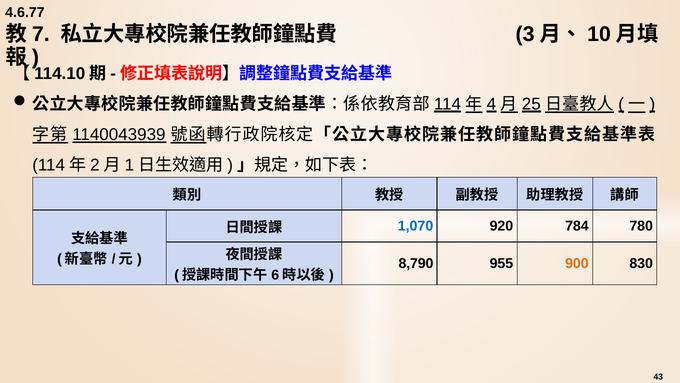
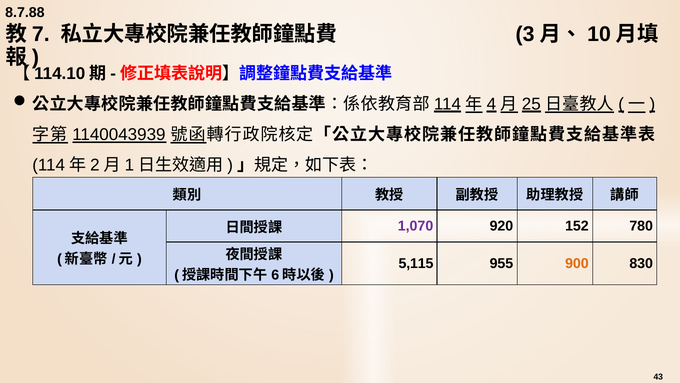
4.6.77: 4.6.77 -> 8.7.88 (25, 12)
1,070 colour: blue -> purple (416, 226)
784: 784 -> 152 (577, 226)
8,790: 8,790 -> 5,115 (416, 263)
